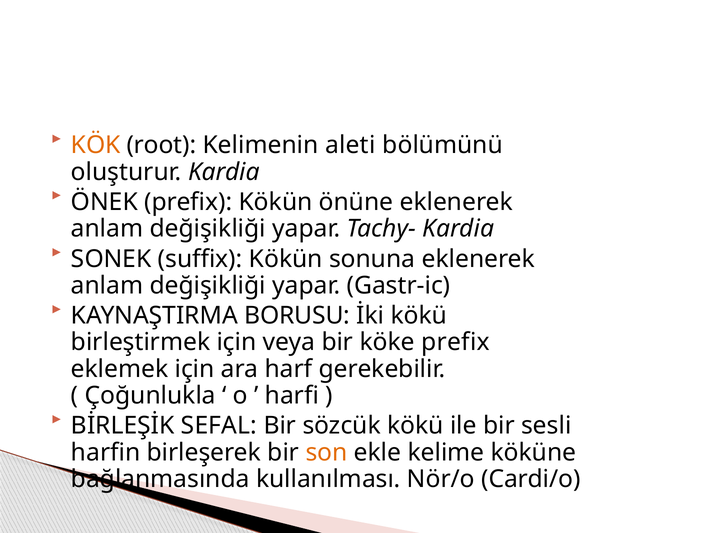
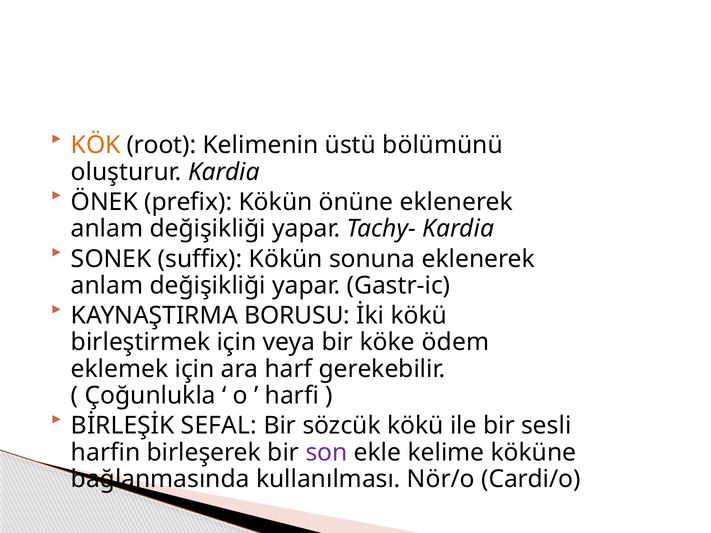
aleti: aleti -> üstü (350, 145)
köke prefix: prefix -> ödem (456, 343)
son colour: orange -> purple (327, 453)
